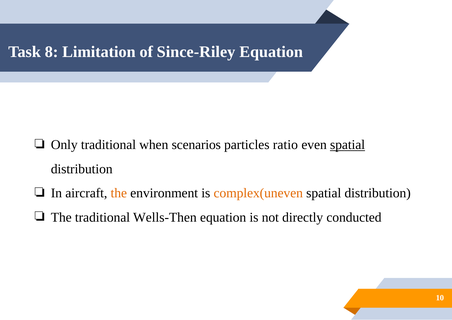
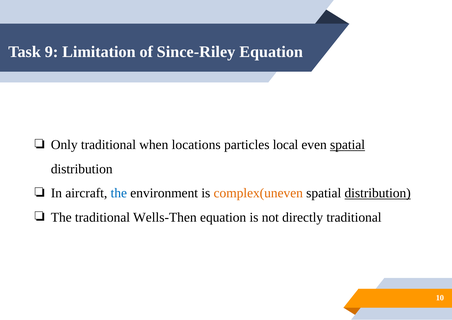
8: 8 -> 9 (51, 52)
scenarios: scenarios -> locations (196, 145)
ratio: ratio -> local (286, 145)
the colour: orange -> blue (119, 193)
distribution underline: none -> present (378, 193)
directly conducted: conducted -> traditional (354, 217)
